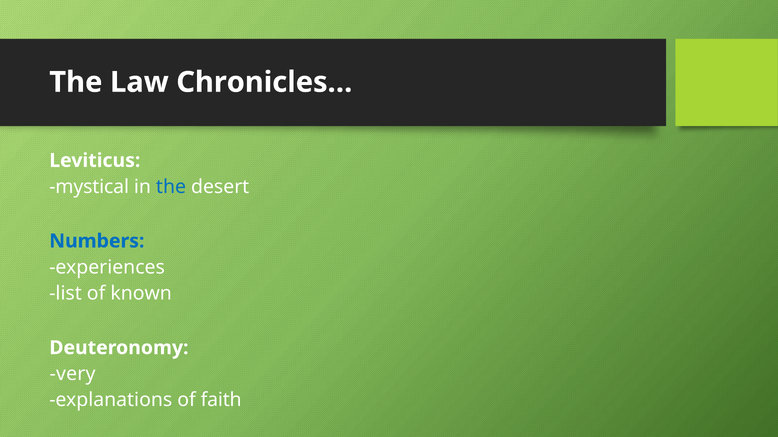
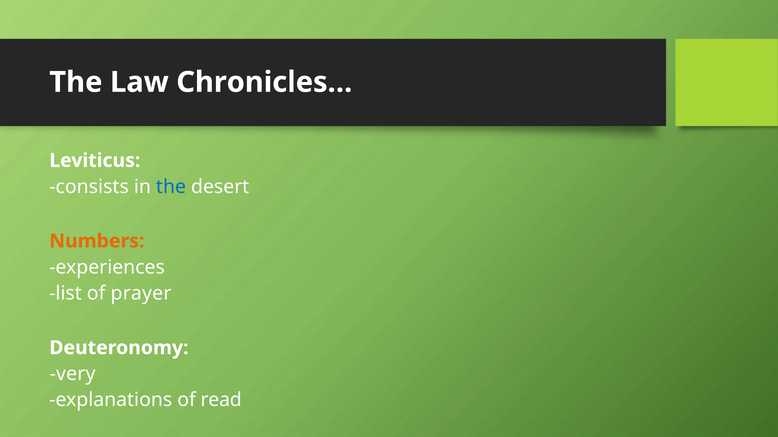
mystical: mystical -> consists (89, 187)
Numbers colour: blue -> orange (97, 241)
known: known -> prayer (141, 294)
faith: faith -> read (221, 401)
